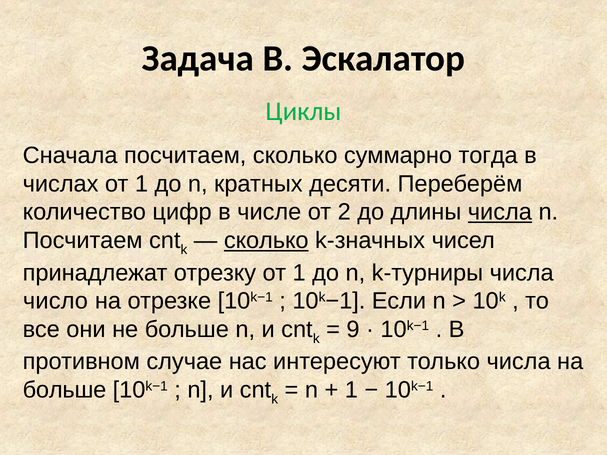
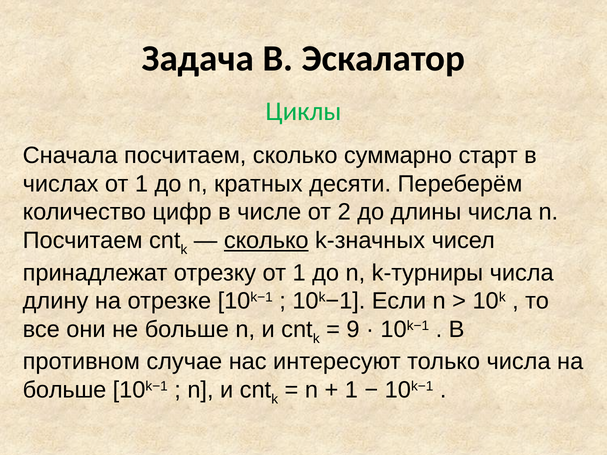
тогда: тогда -> старт (488, 156)
числа underline: present -> none (500, 212)
число: число -> длину (56, 301)
